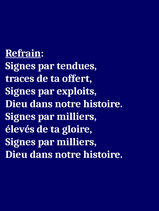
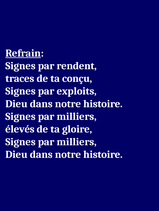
tendues: tendues -> rendent (77, 66)
offert: offert -> conçu (77, 79)
